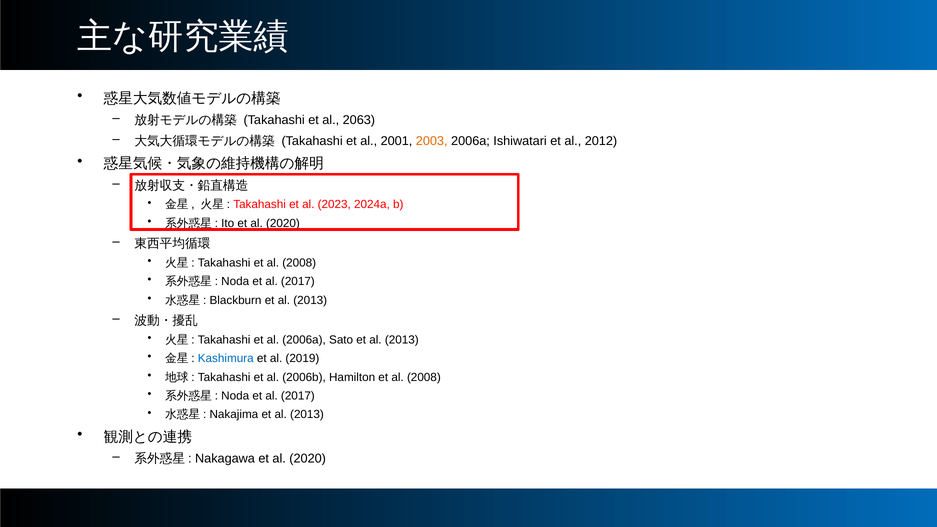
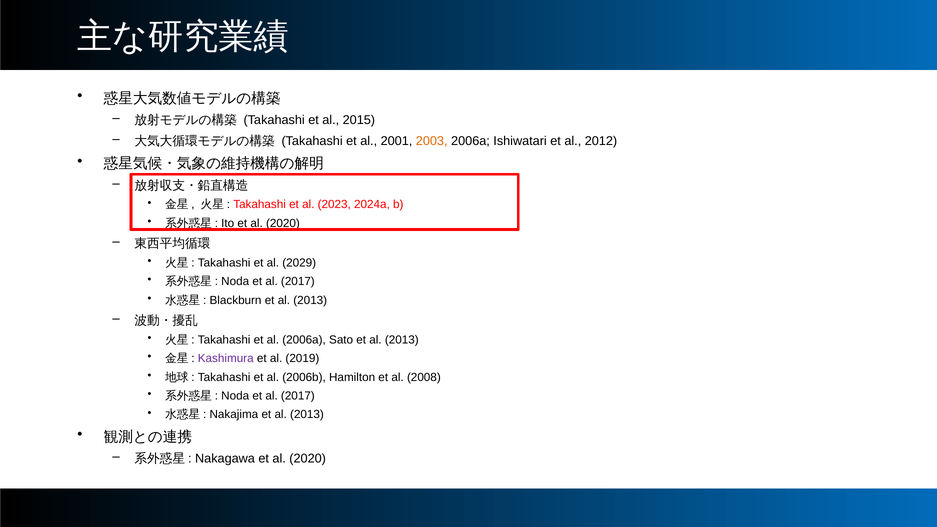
2063: 2063 -> 2015 (359, 120)
Takahashi et al 2008: 2008 -> 2029 (299, 263)
Kashimura colour: blue -> purple (226, 358)
